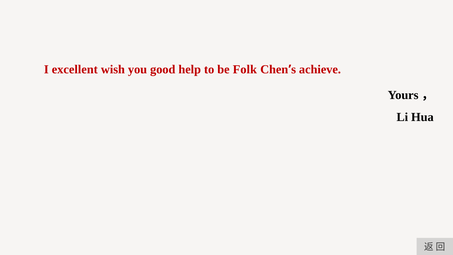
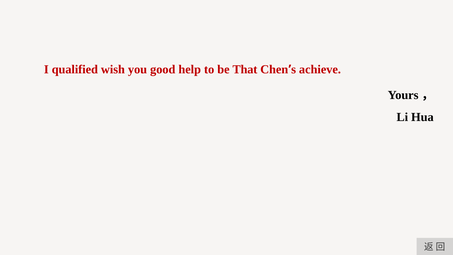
excellent: excellent -> qualified (75, 69)
Folk: Folk -> That (245, 69)
